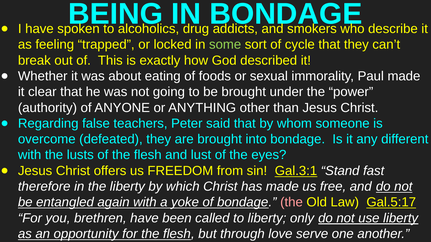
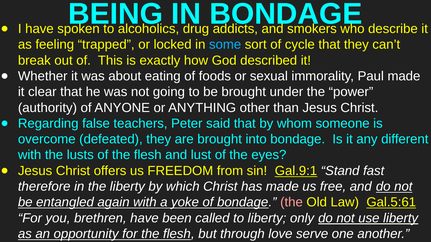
some colour: light green -> light blue (225, 45)
Gal.3:1: Gal.3:1 -> Gal.9:1 (296, 171)
Gal.5:17: Gal.5:17 -> Gal.5:61 (391, 203)
